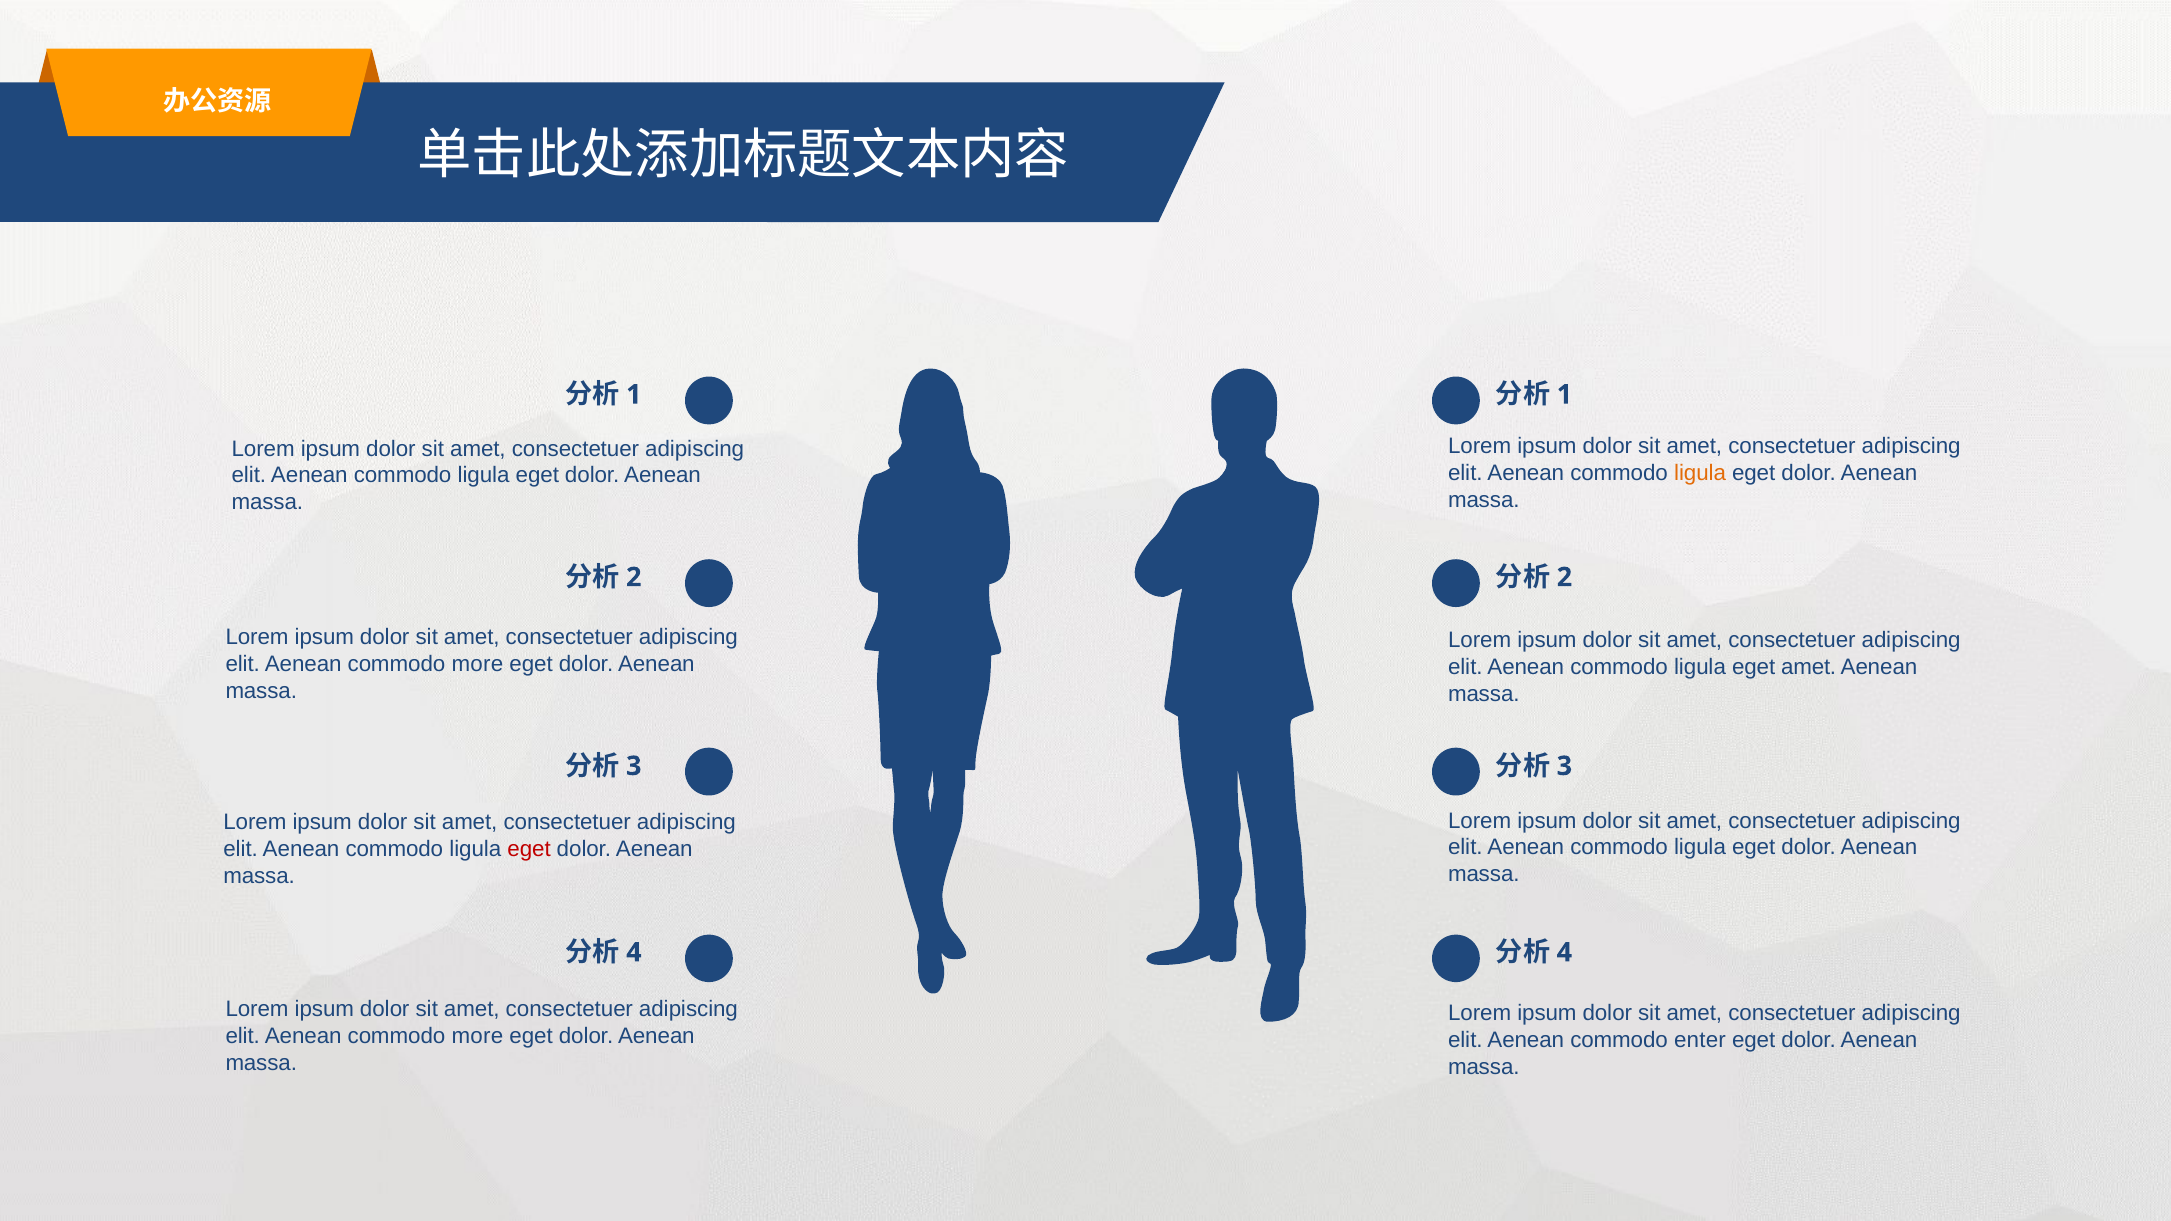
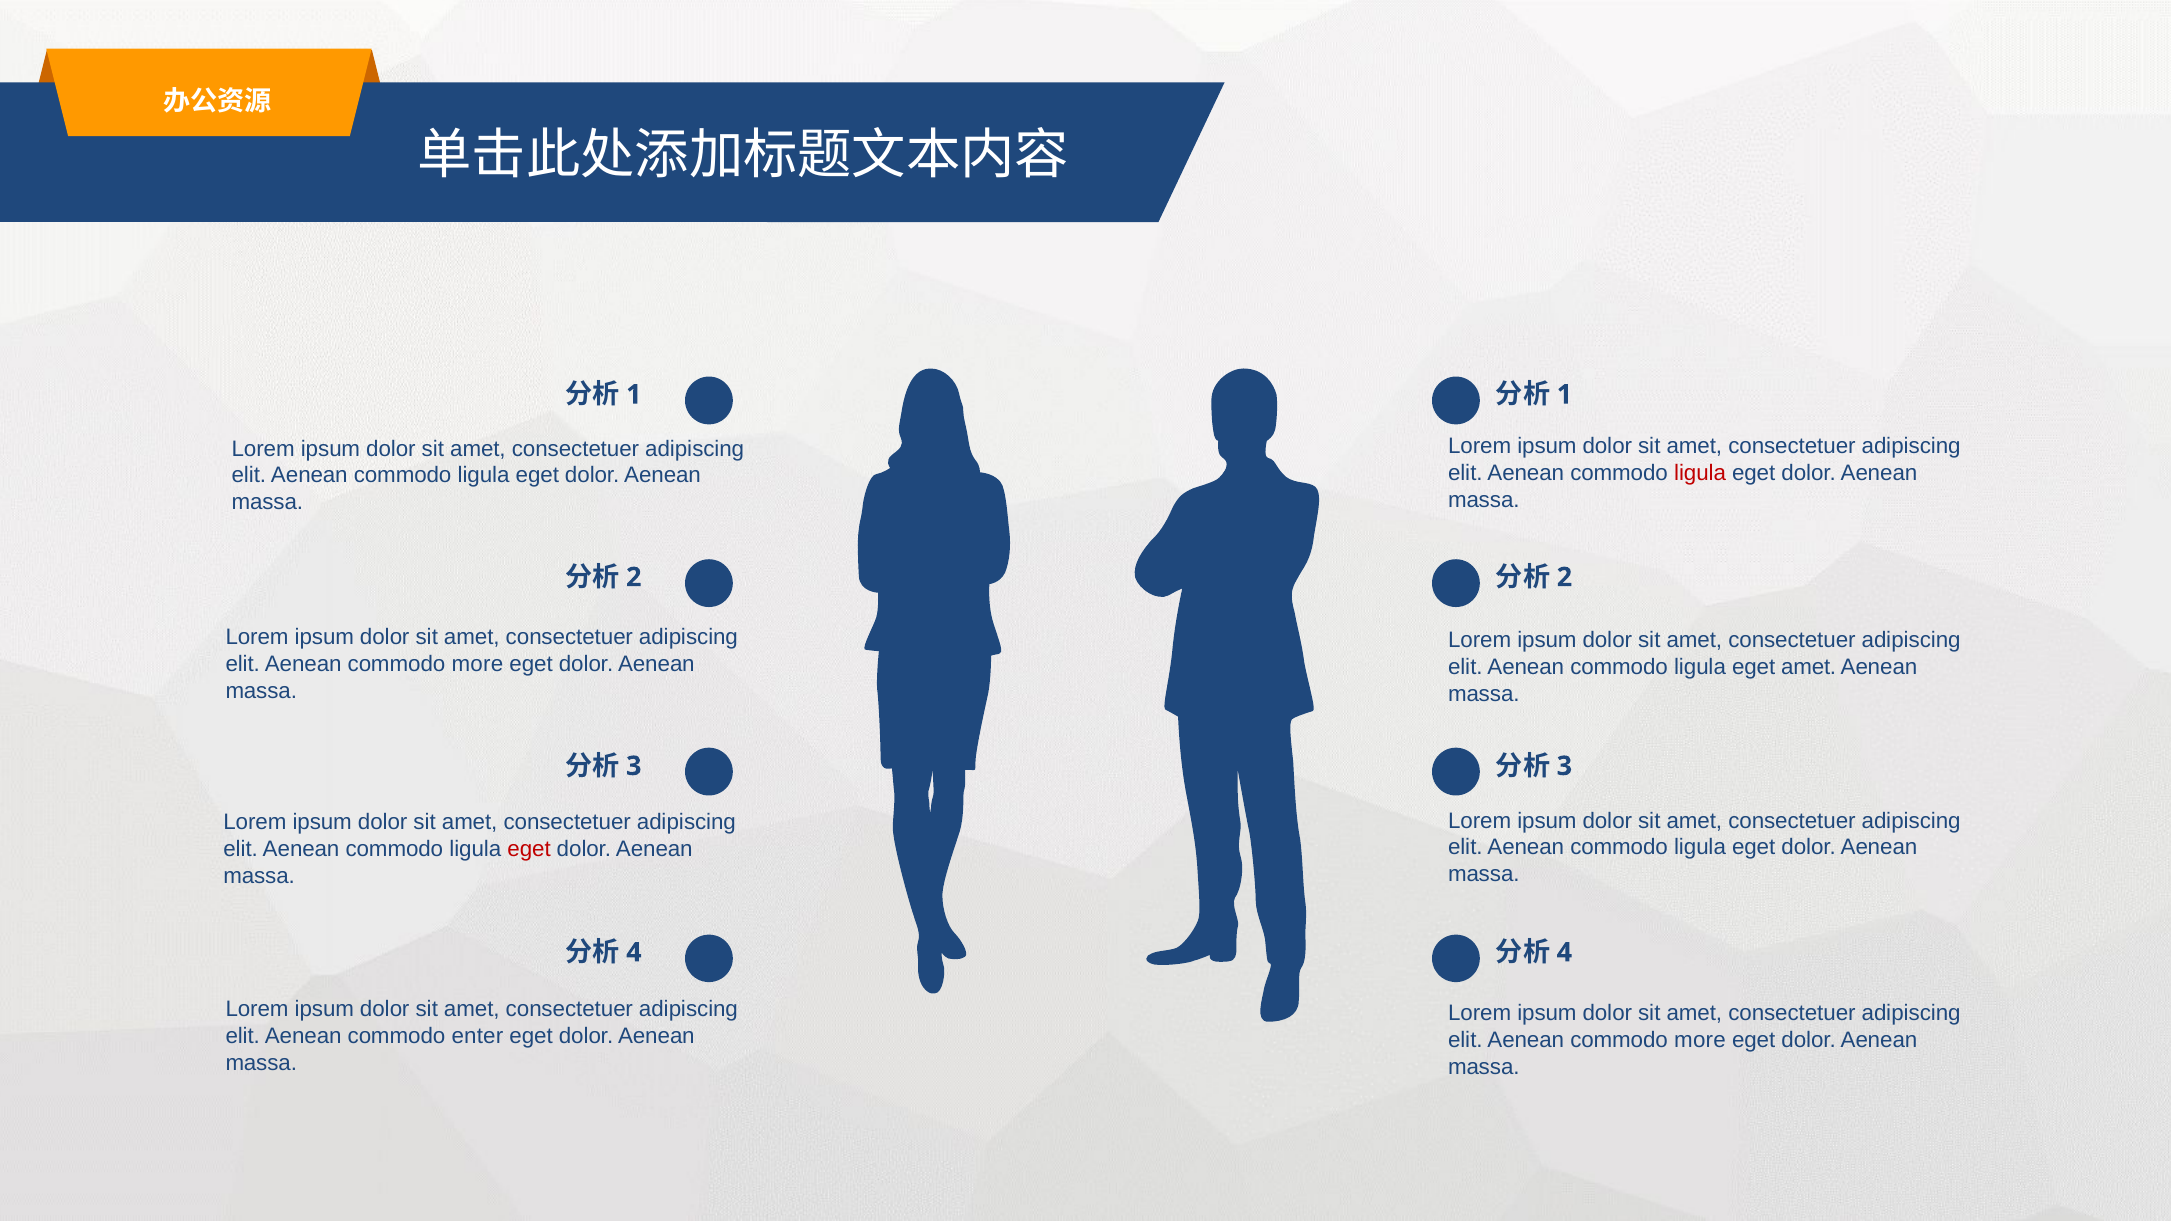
ligula colour: orange -> red (1700, 474)
more: more -> enter (477, 1037)
enter: enter -> more (1700, 1040)
